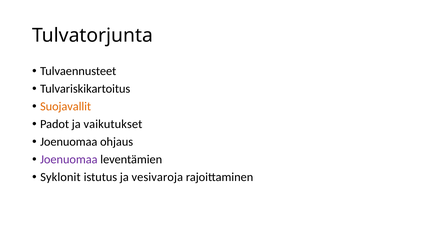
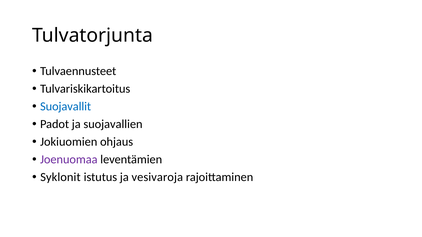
Suojavallit colour: orange -> blue (66, 107)
vaikutukset: vaikutukset -> suojavallien (113, 124)
Joenuomaa: Joenuomaa -> Jokiuomien (69, 142)
